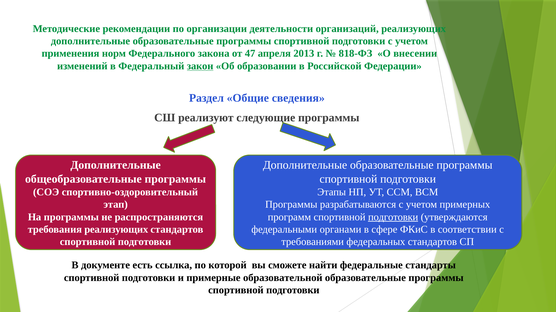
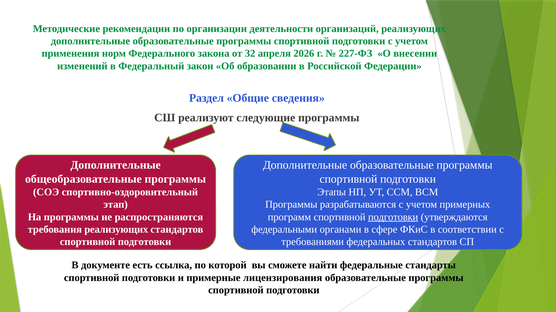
47: 47 -> 32 (250, 54)
2013: 2013 -> 2026 (304, 54)
818-ФЗ: 818-ФЗ -> 227-ФЗ (355, 54)
закон underline: present -> none (200, 66)
образовательной: образовательной -> лицензирования (283, 278)
